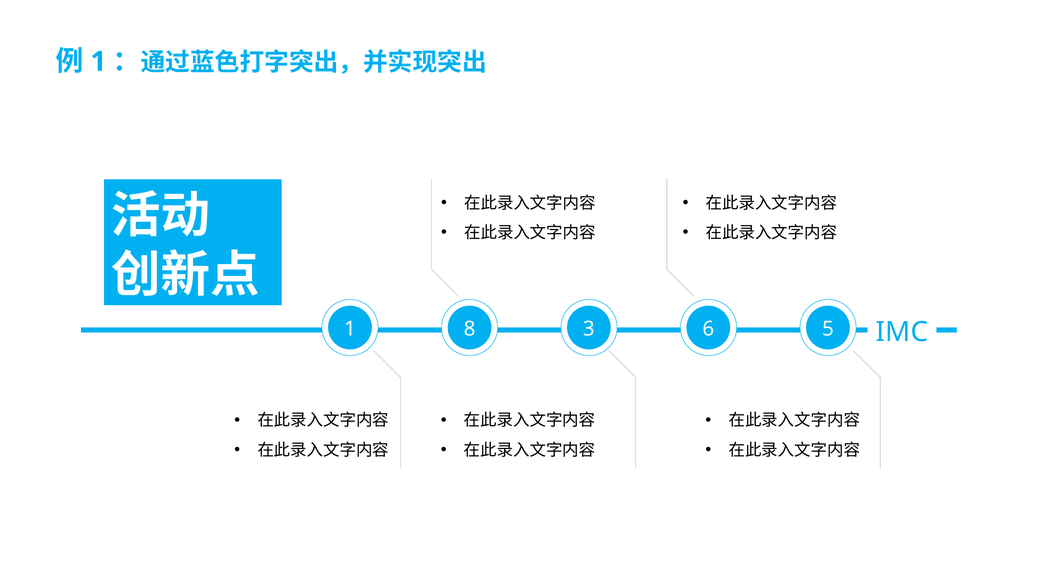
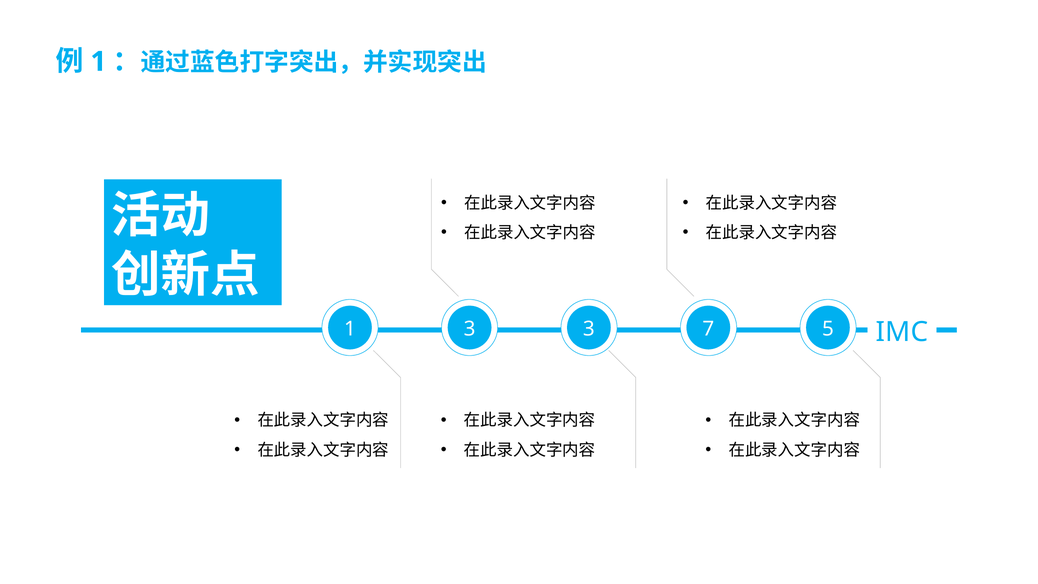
1 8: 8 -> 3 (470, 329)
6: 6 -> 7 (708, 329)
